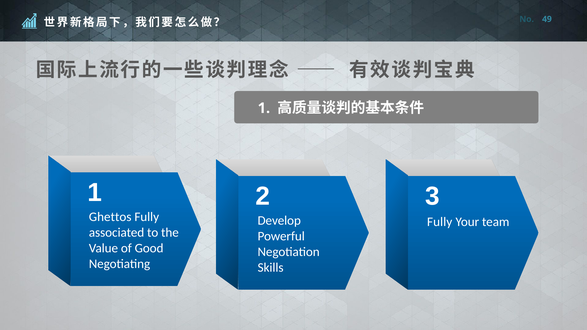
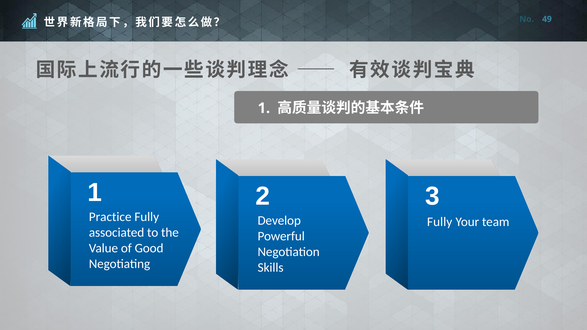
Ghettos: Ghettos -> Practice (110, 217)
